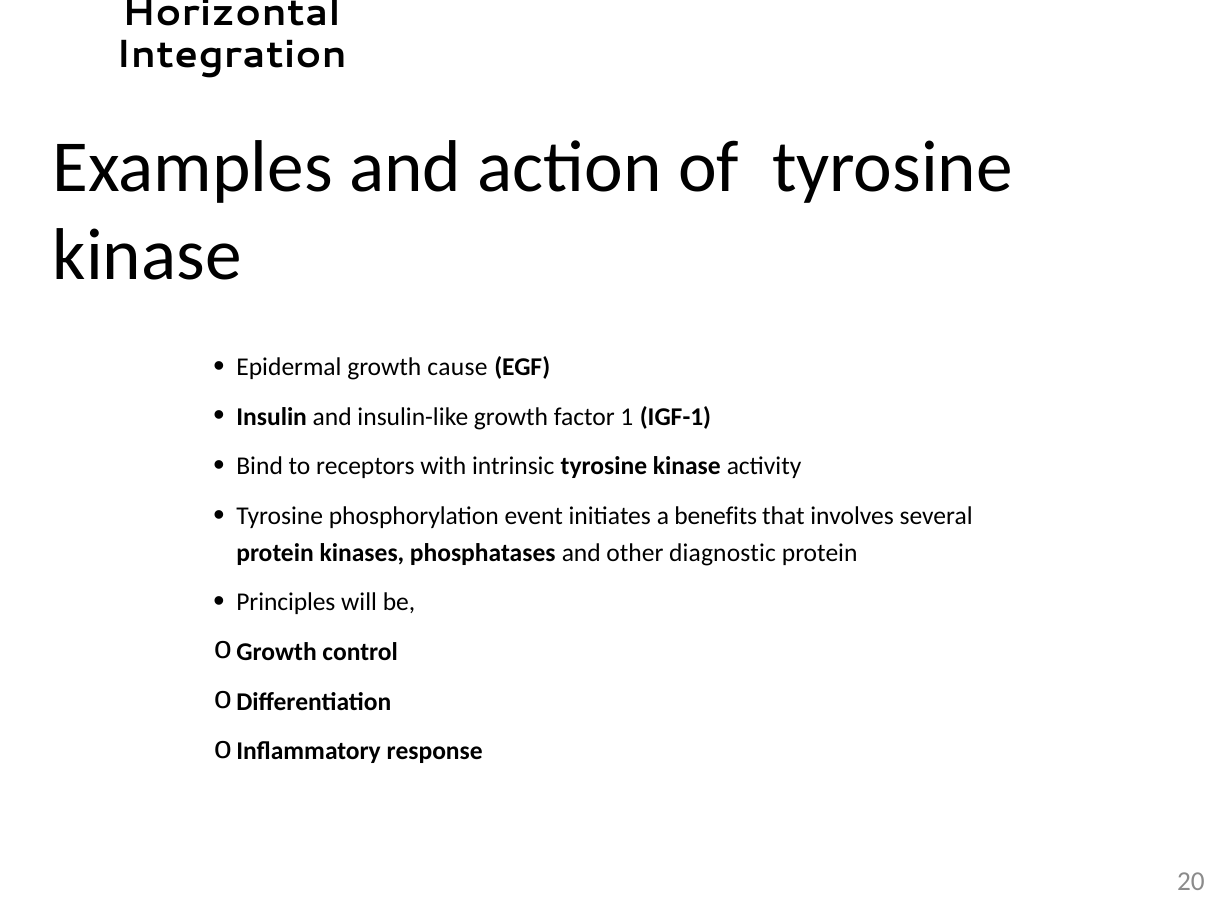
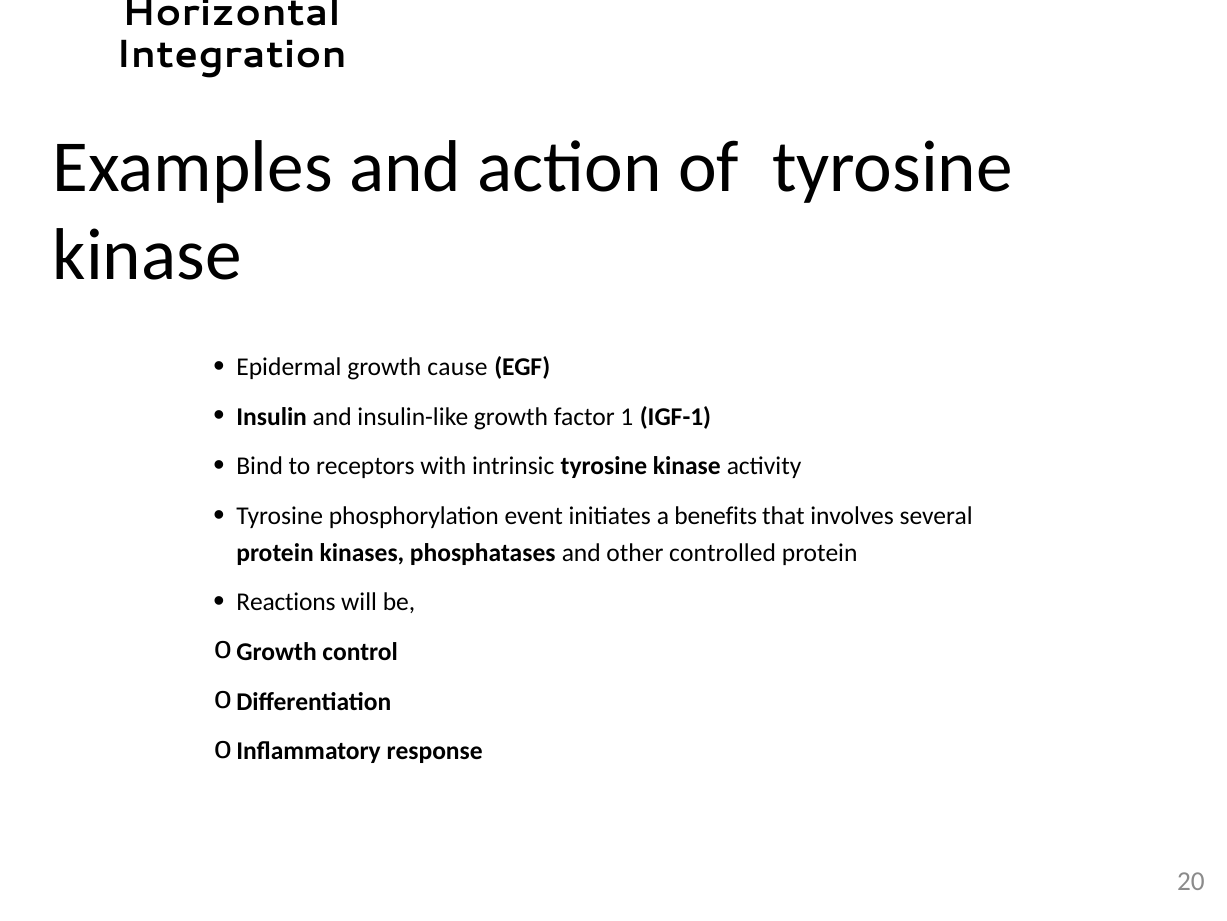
diagnostic: diagnostic -> controlled (723, 552)
Principles: Principles -> Reactions (286, 602)
